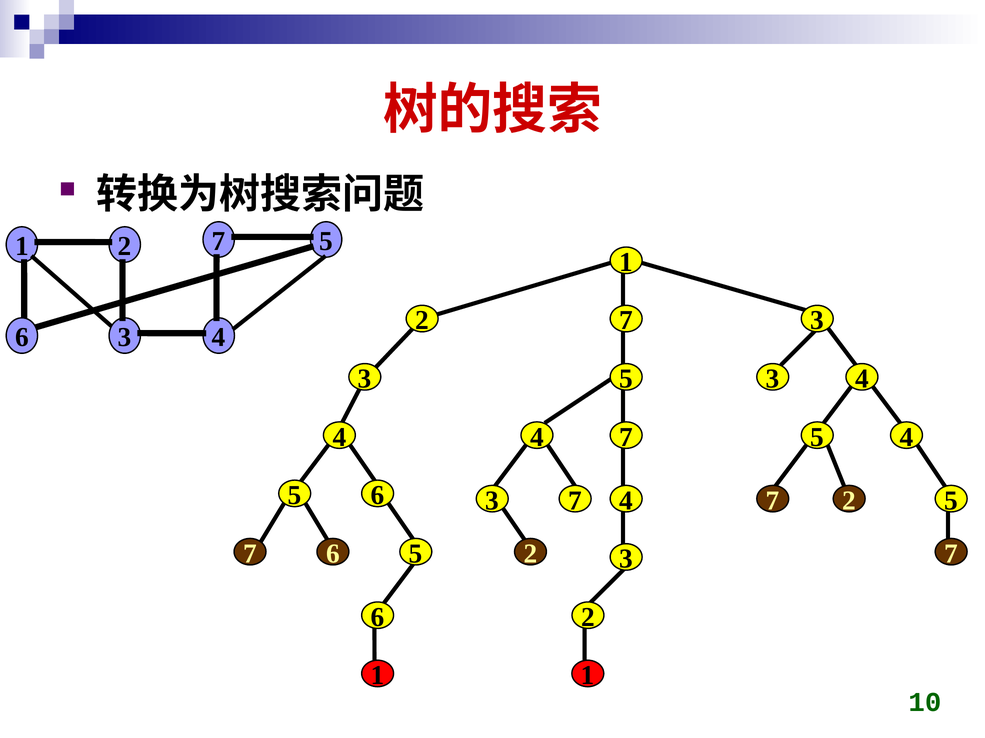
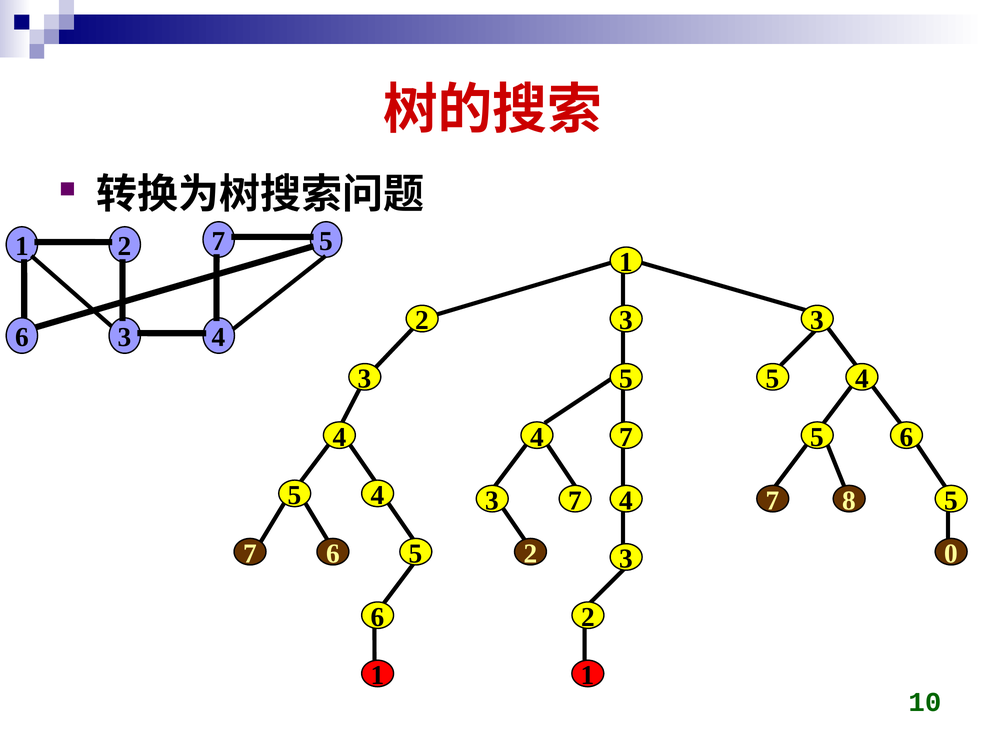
7: 7 -> 3 (626, 321)
3: 3 -> 5 (773, 379)
4: 4 -> 6 (906, 437)
6: 6 -> 4 (378, 496)
3 7 2: 2 -> 8 (849, 501)
7: 7 -> 0 (951, 554)
